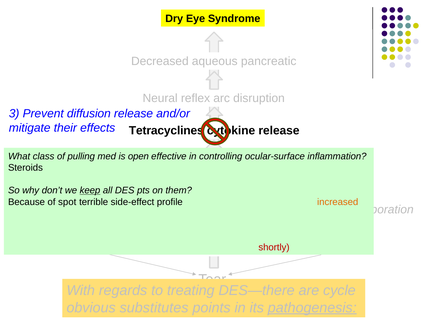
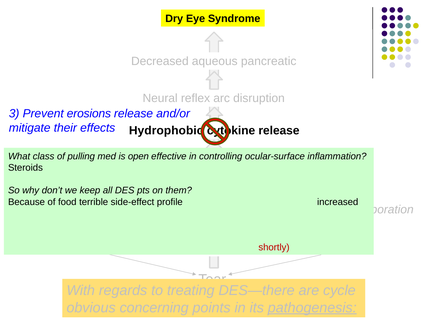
diffusion: diffusion -> erosions (89, 114)
Tetracyclines: Tetracyclines -> Hydrophobic (166, 130)
keep underline: present -> none (90, 190)
spot: spot -> food (67, 202)
increased colour: orange -> black (338, 202)
substitutes: substitutes -> concerning (154, 308)
